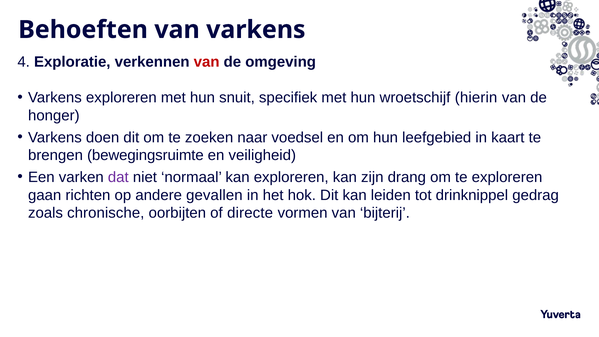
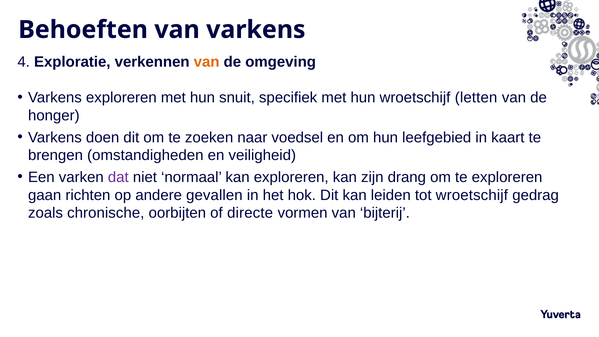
van colour: red -> orange (207, 62)
hierin: hierin -> letten (476, 98)
bewegingsruimte: bewegingsruimte -> omstandigheden (145, 155)
tot drinknippel: drinknippel -> wroetschijf (472, 195)
